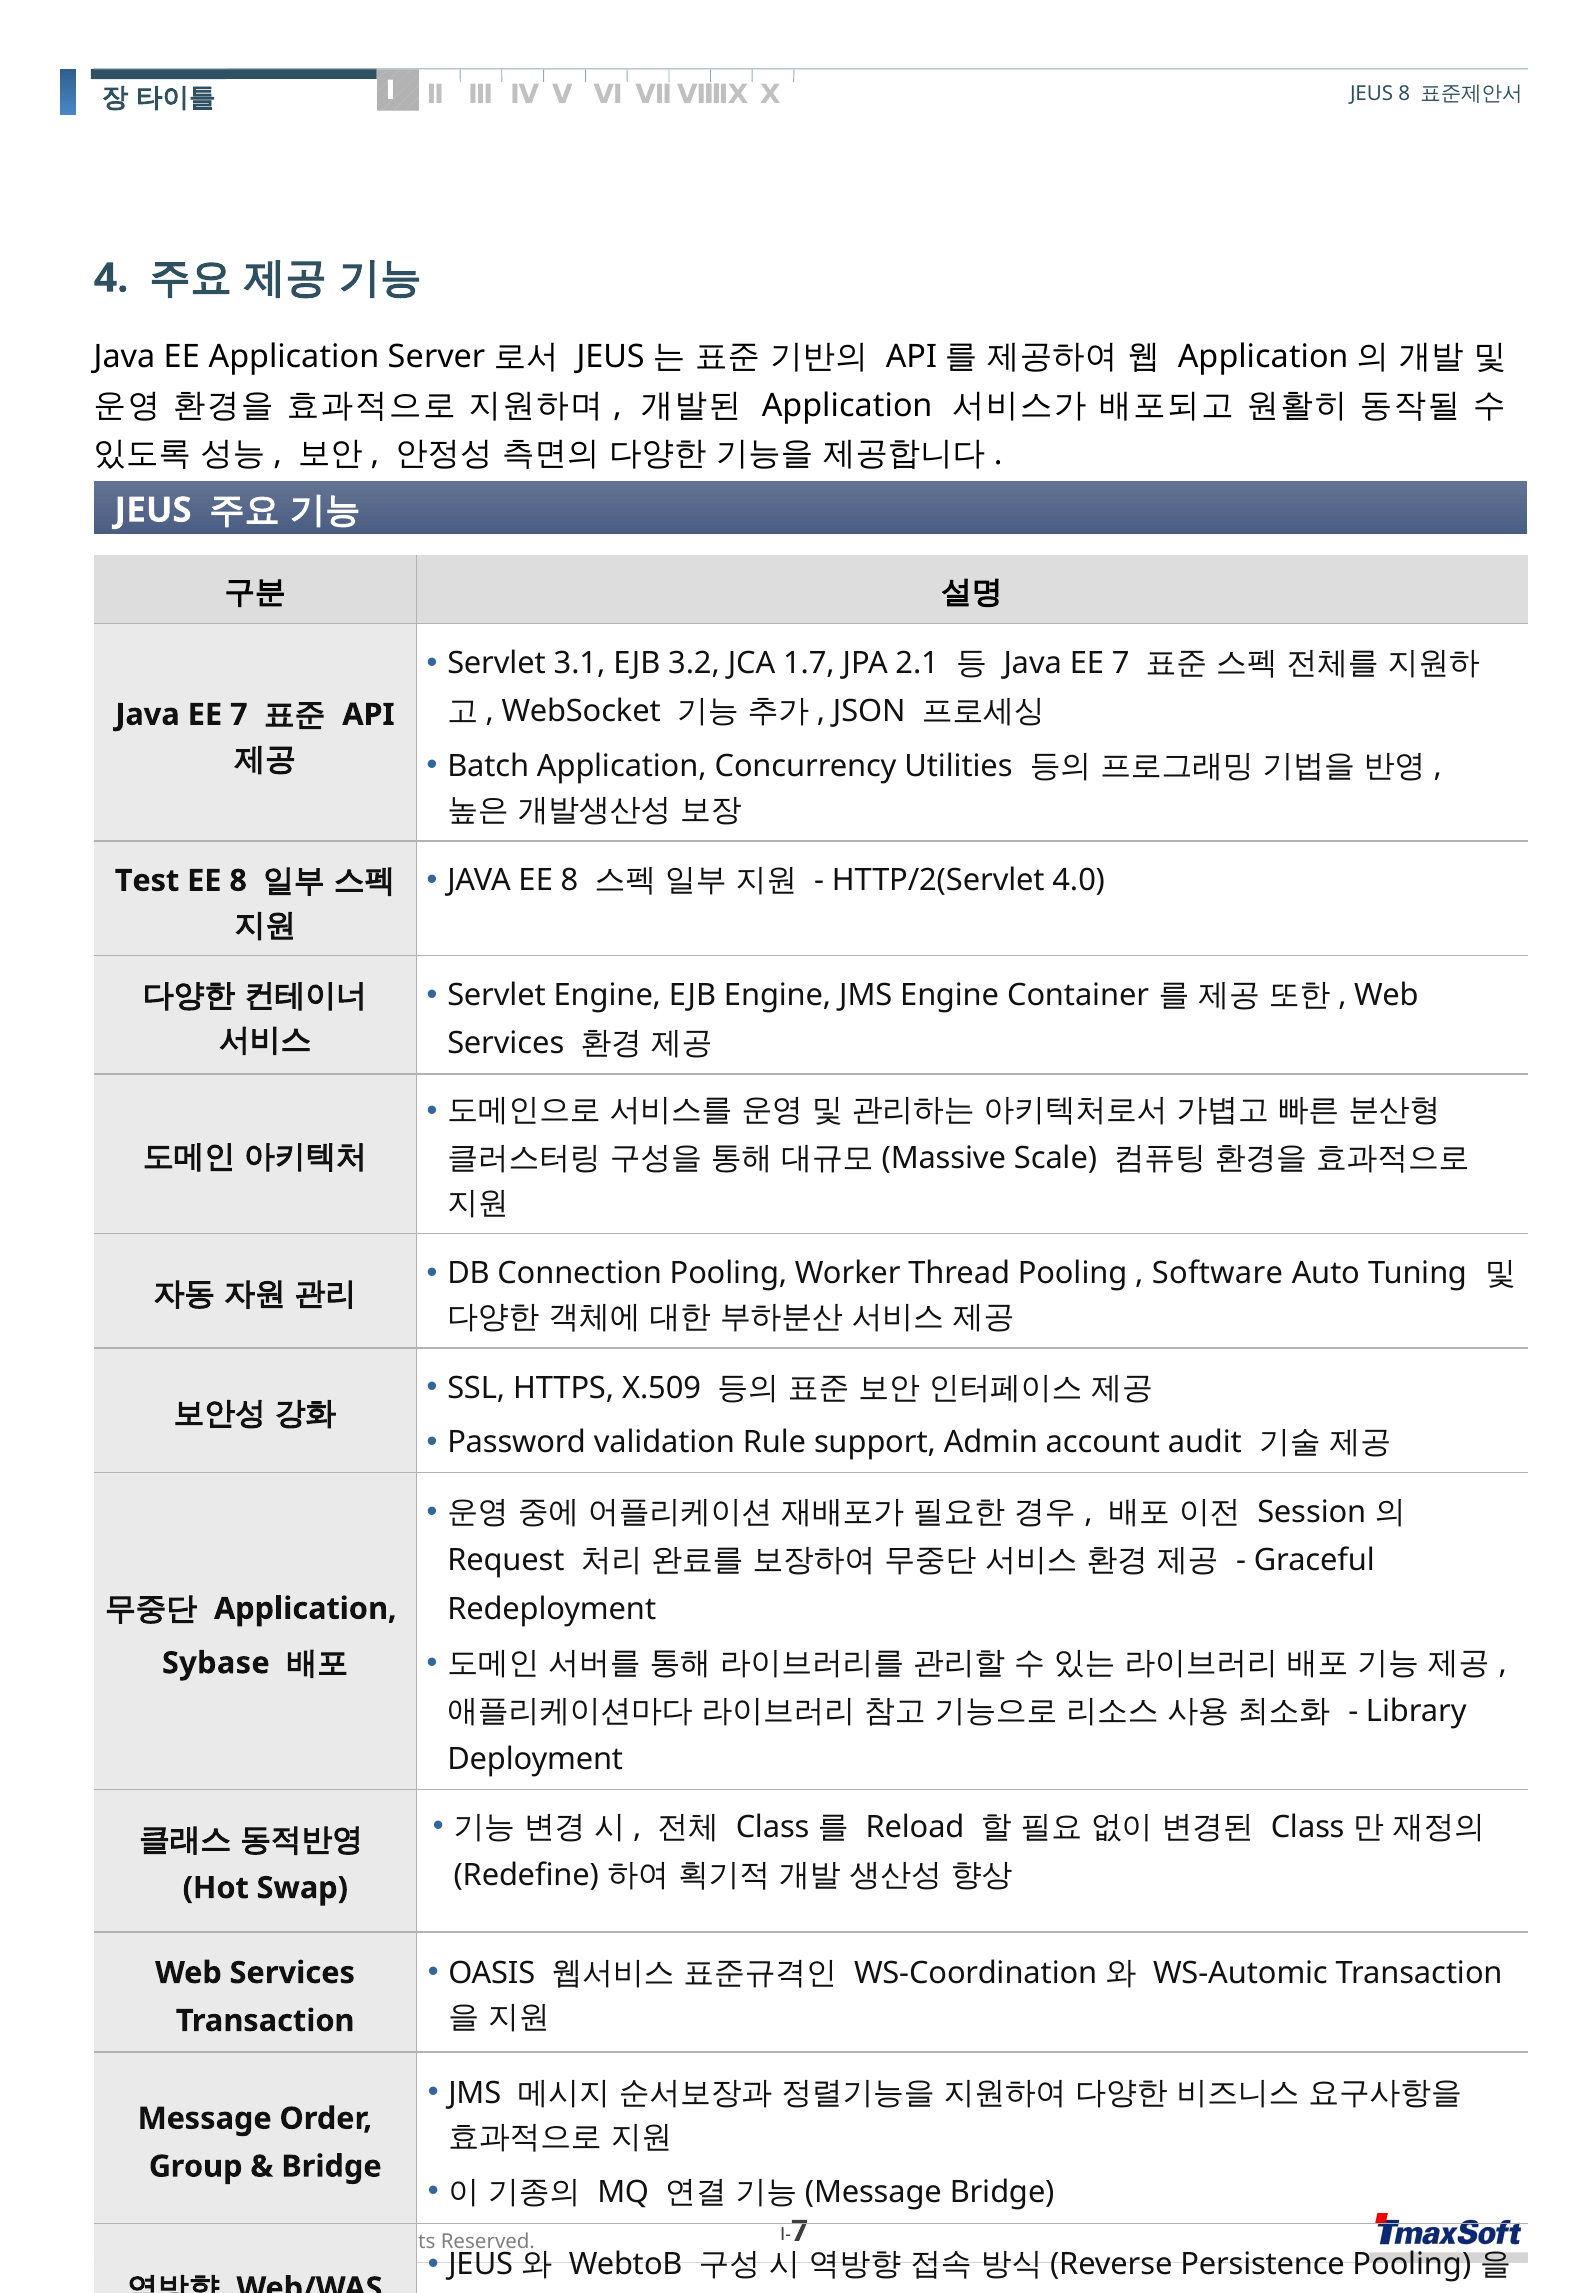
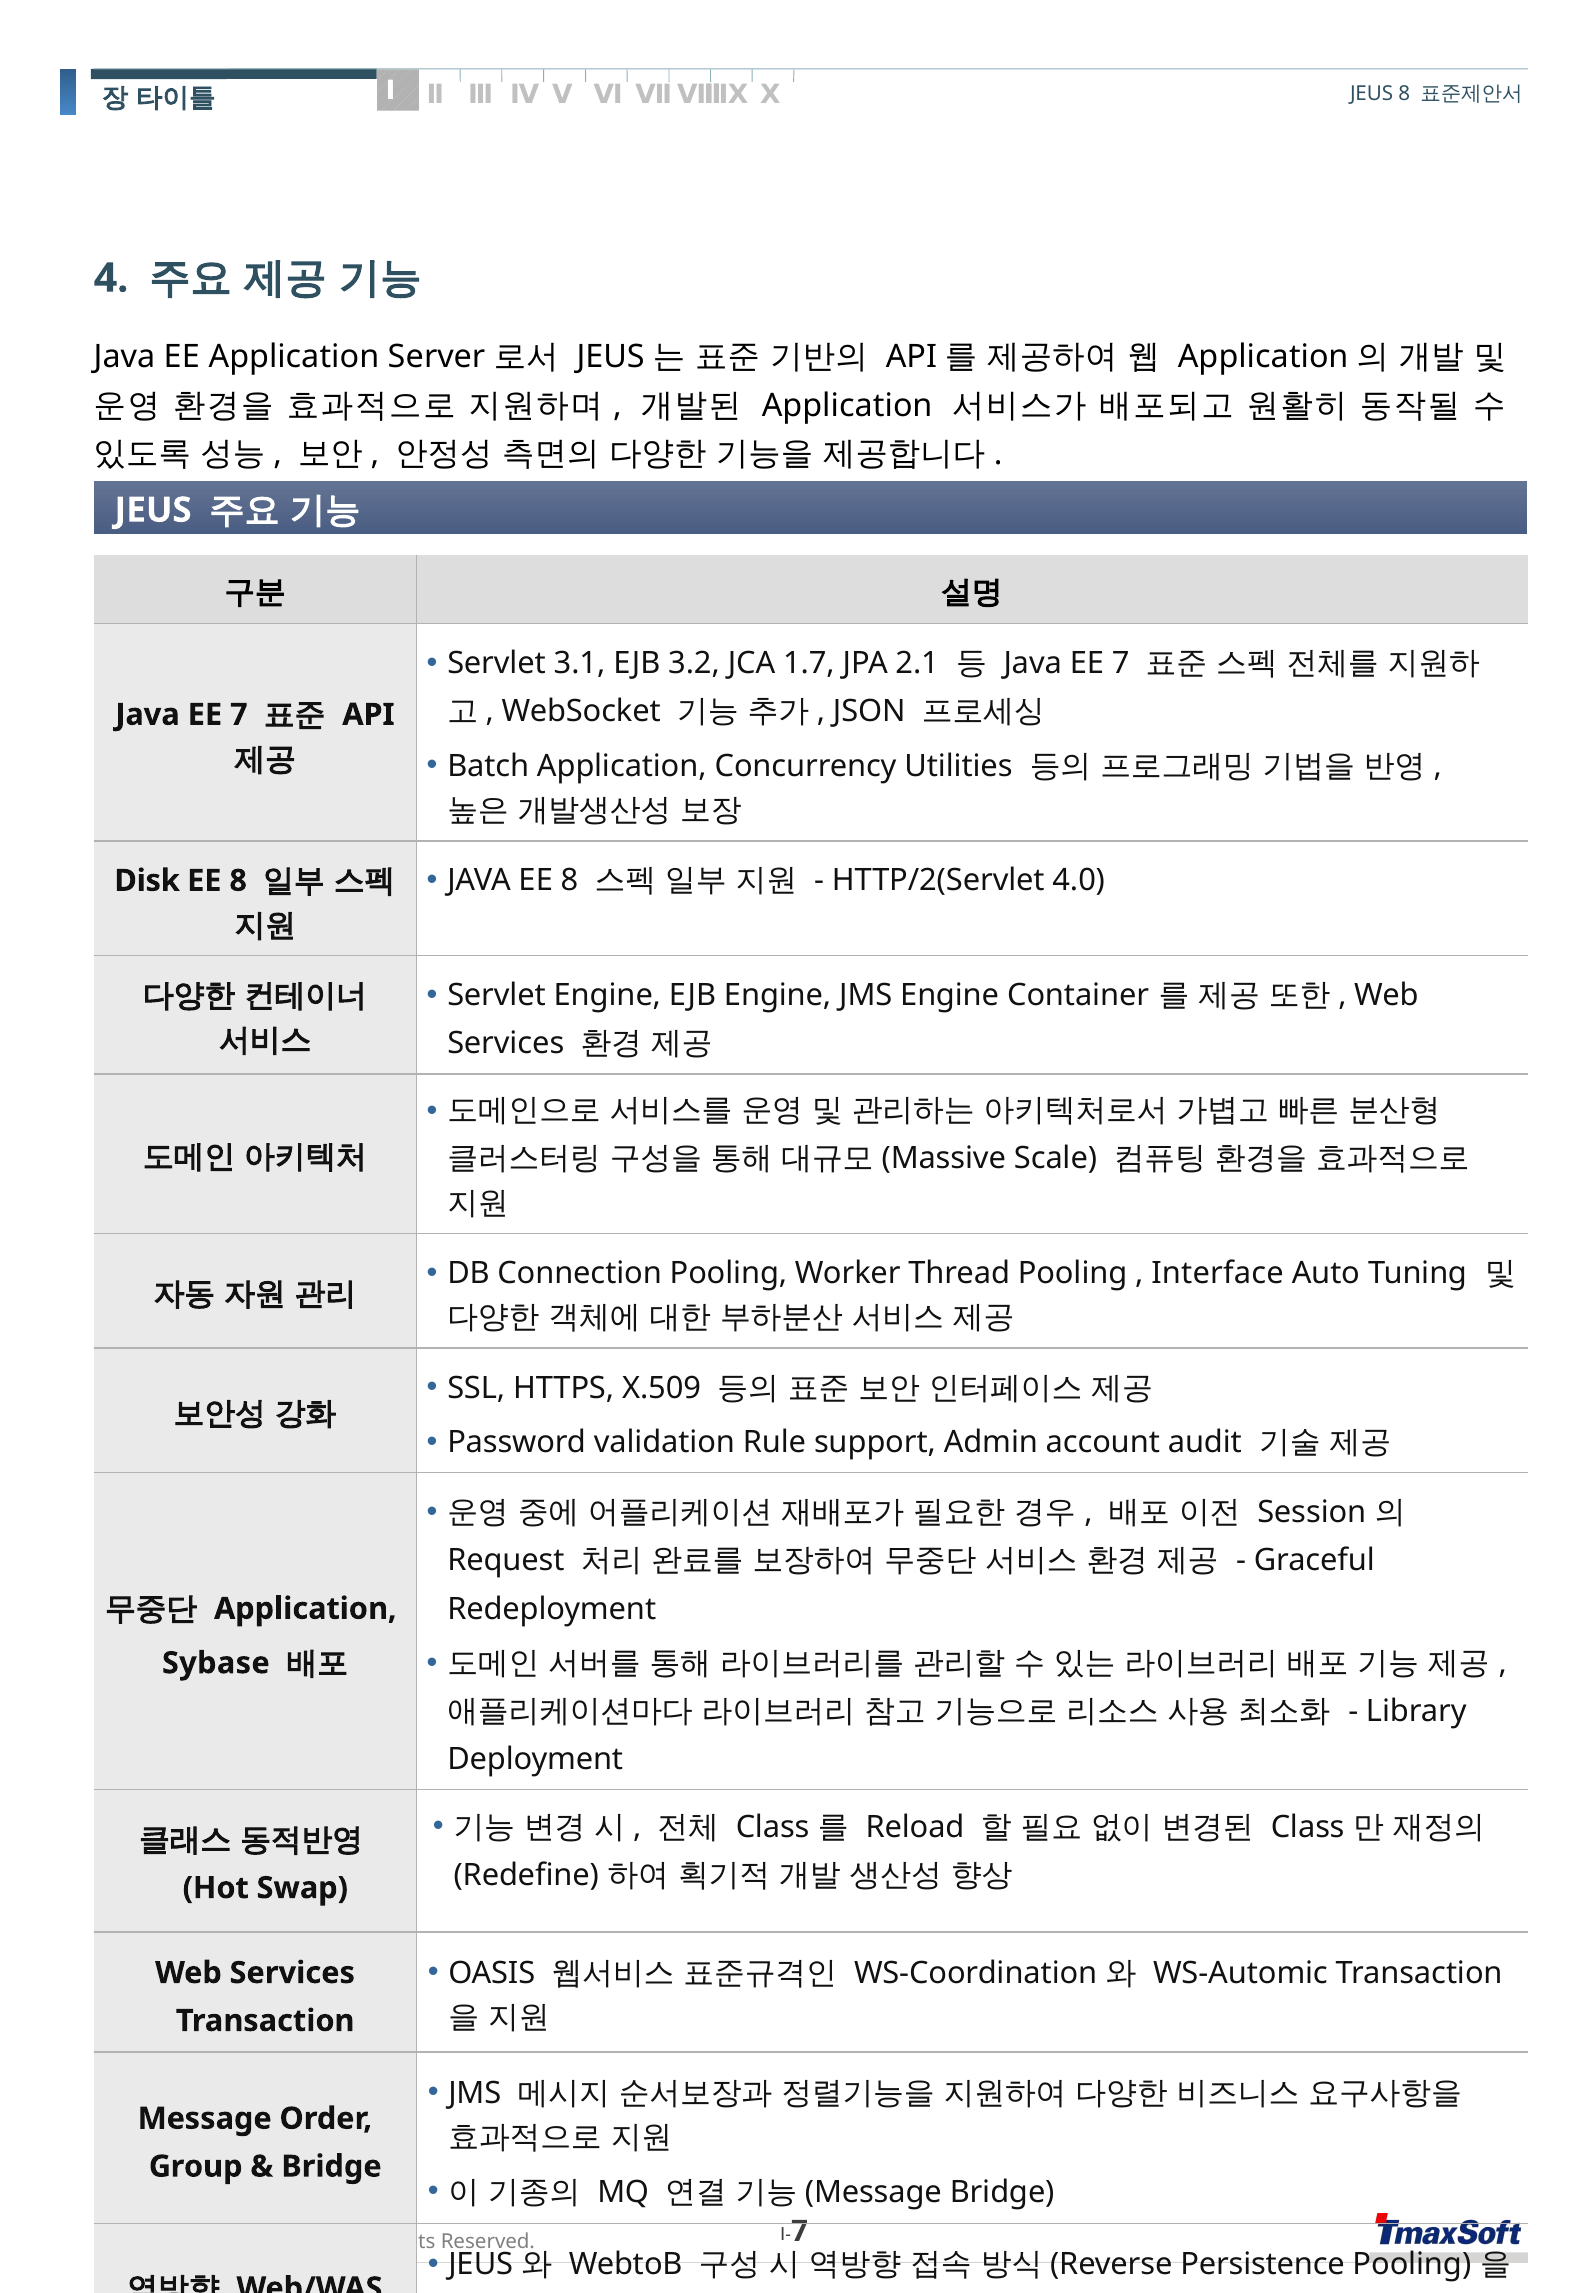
Test: Test -> Disk (147, 881)
Software: Software -> Interface (1217, 1274)
